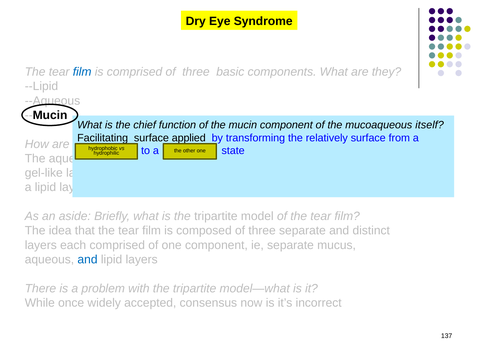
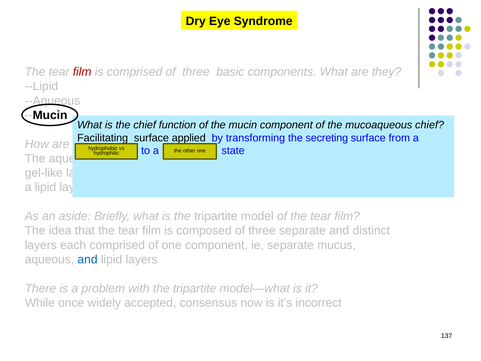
film colour: blue -> red (82, 72)
mucoaqueous itself: itself -> chief (430, 125)
relatively: relatively -> secreting (327, 138)
